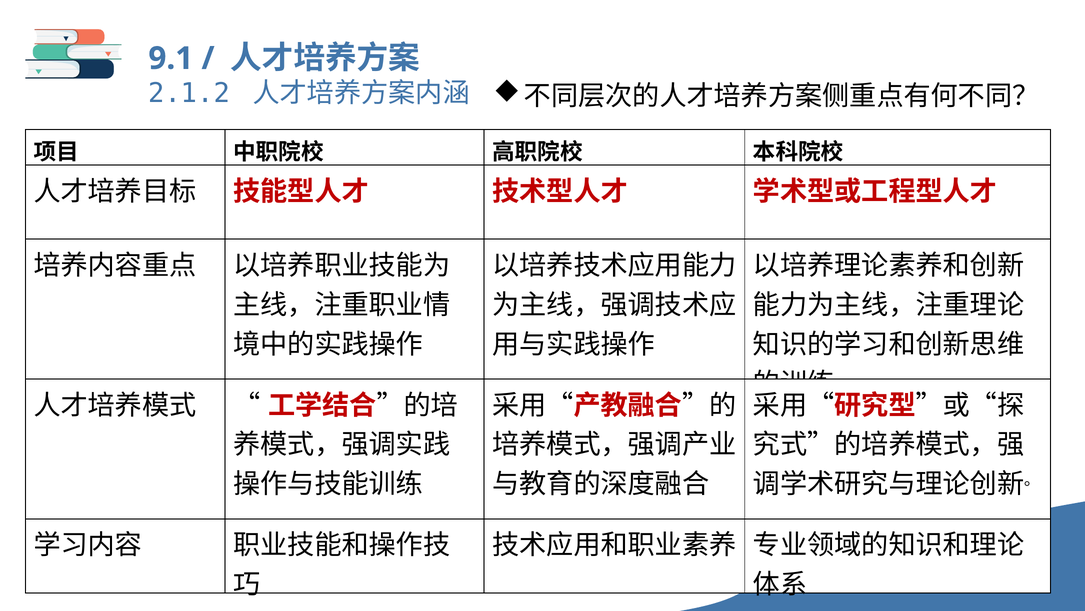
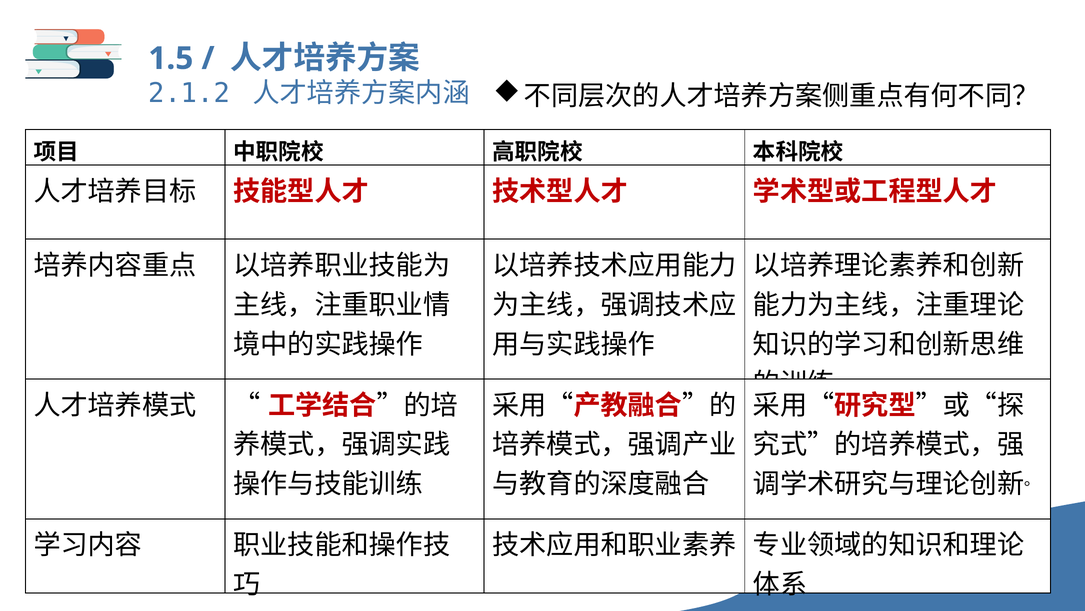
9.1: 9.1 -> 1.5 (171, 58)
